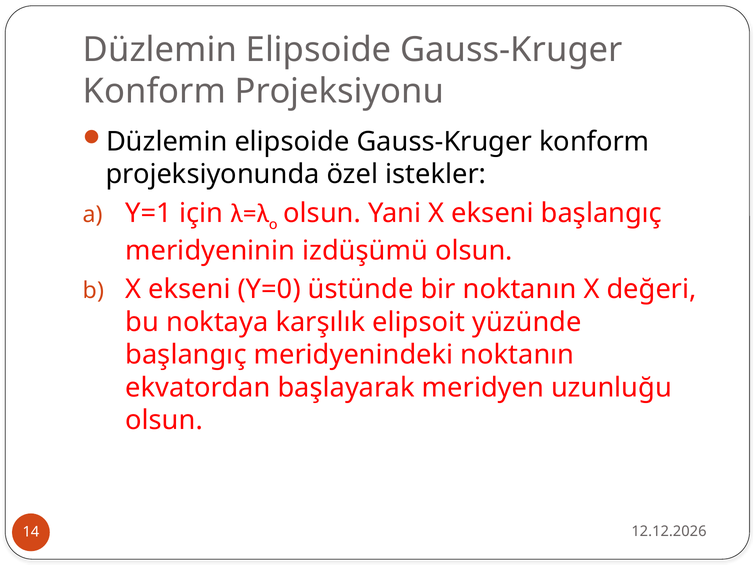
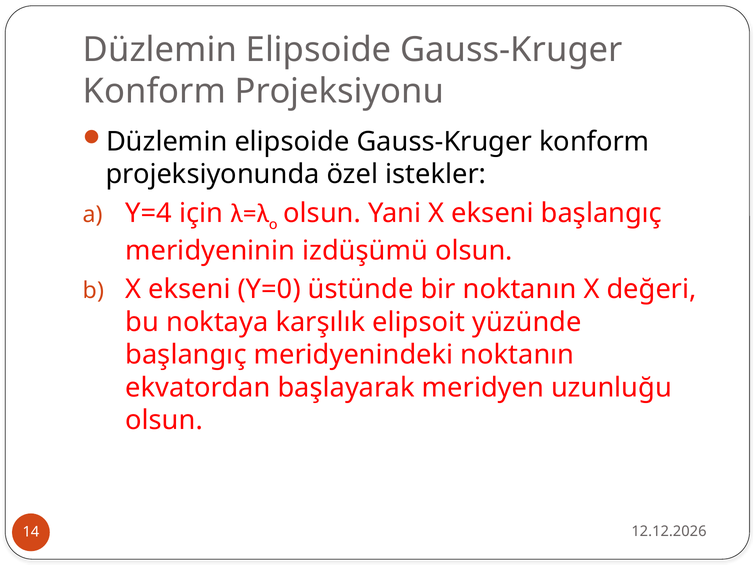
Y=1: Y=1 -> Y=4 (149, 213)
